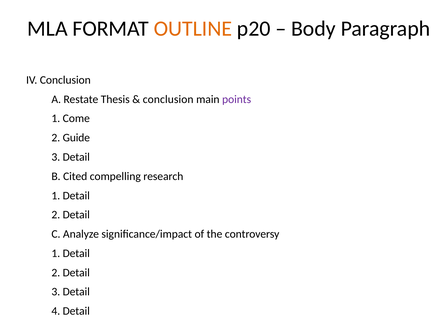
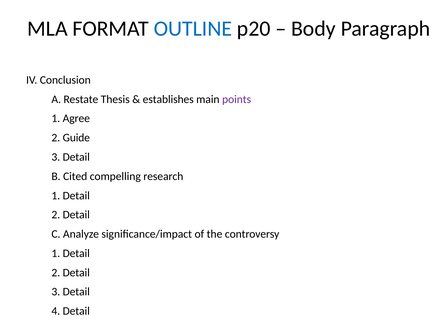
OUTLINE colour: orange -> blue (193, 29)
conclusion: conclusion -> establishes (168, 99)
Come: Come -> Agree (76, 119)
